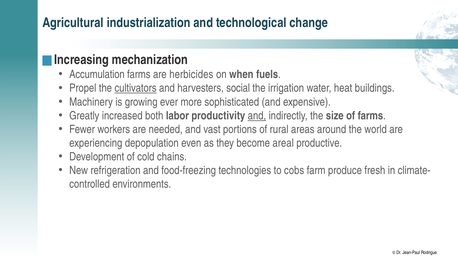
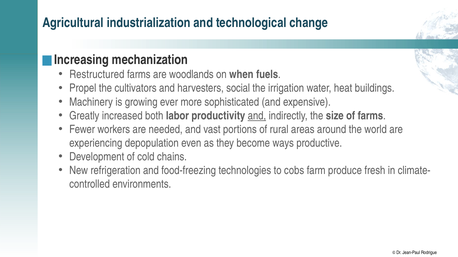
Accumulation: Accumulation -> Restructured (97, 75)
herbicides: herbicides -> woodlands (191, 75)
cultivators underline: present -> none (136, 88)
areal: areal -> ways (283, 143)
